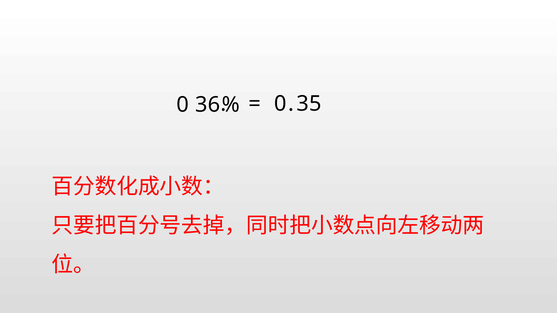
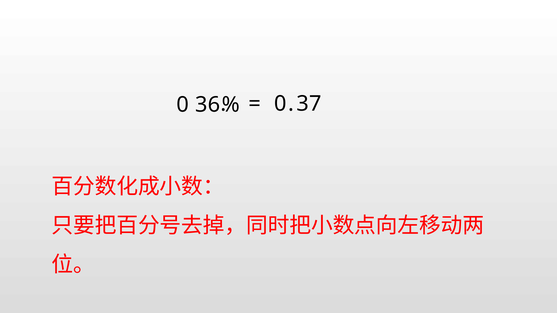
35: 35 -> 37 (309, 104)
